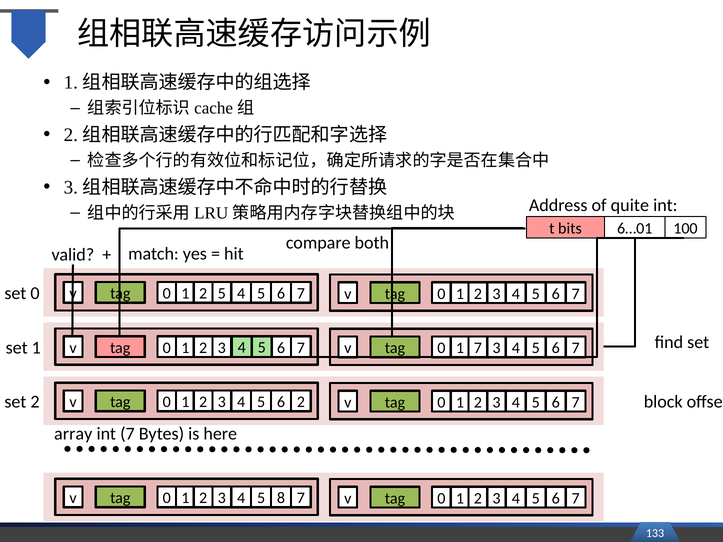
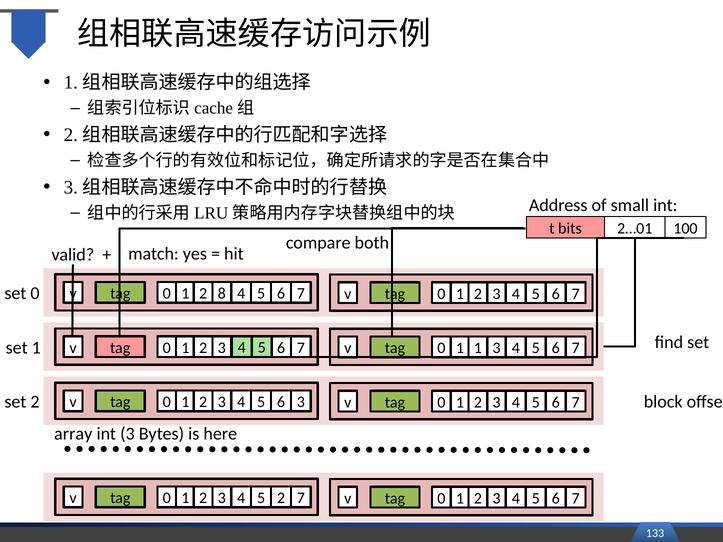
quite: quite -> small (630, 206)
6…01: 6…01 -> 2…01 (635, 229)
v 5: 5 -> 8 (222, 294)
1 7: 7 -> 1 (478, 348)
2 2: 2 -> 3 (301, 402)
int 7: 7 -> 3 (127, 434)
3 8: 8 -> 2 (281, 498)
